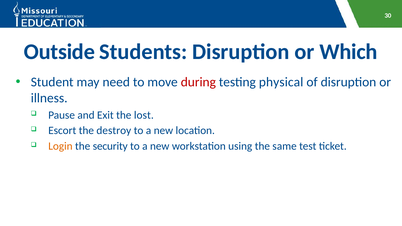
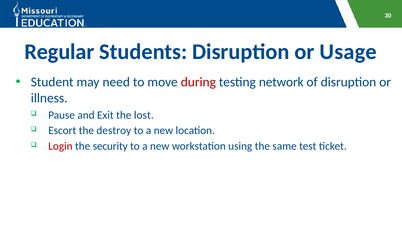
Outside: Outside -> Regular (59, 52)
Which: Which -> Usage (348, 52)
physical: physical -> network (281, 82)
Login colour: orange -> red (60, 146)
